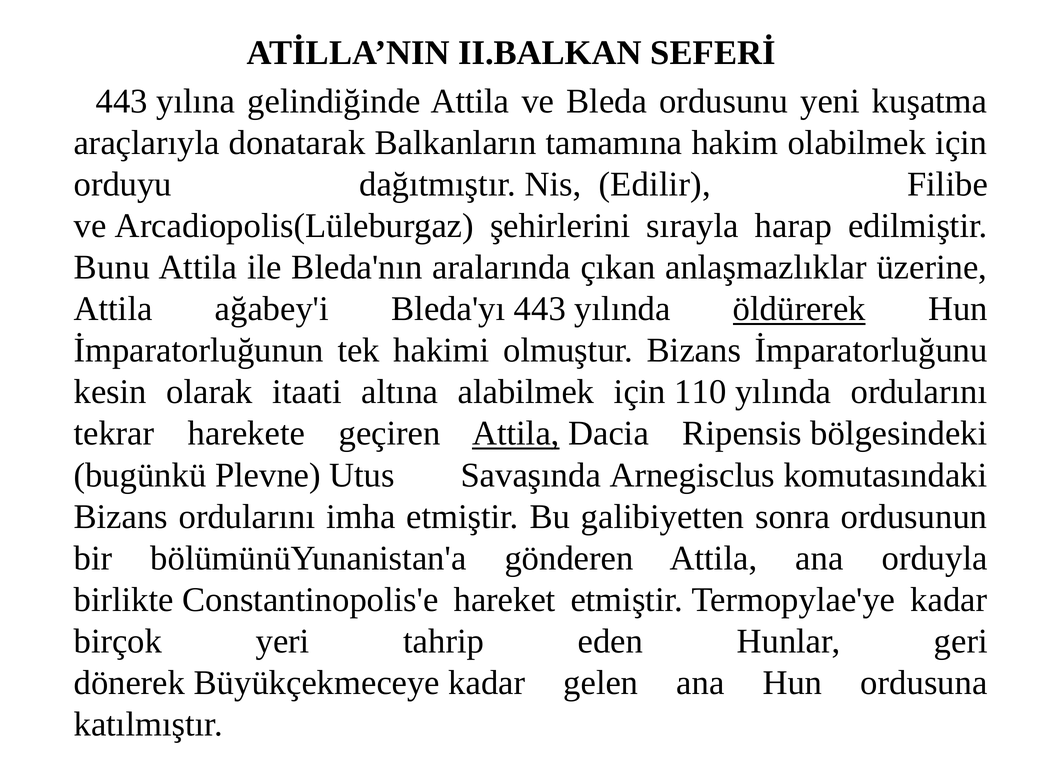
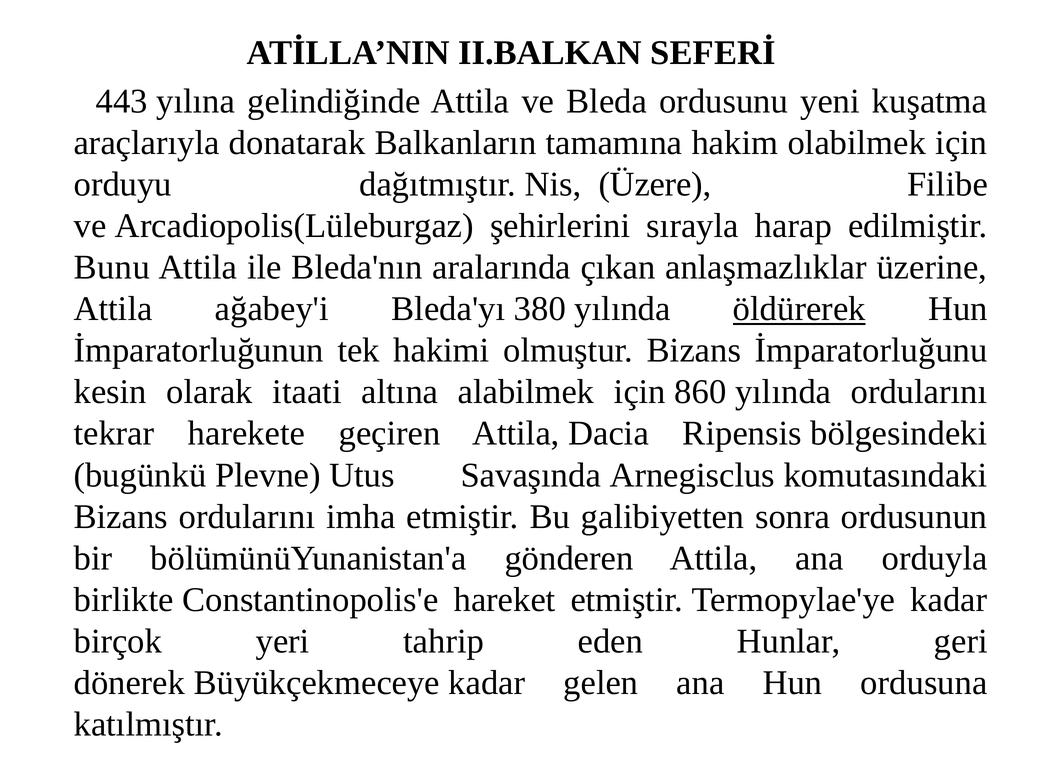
Edilir: Edilir -> Üzere (655, 184)
Bleda'yı 443: 443 -> 380 (540, 309)
110: 110 -> 860 (700, 392)
Attila underline: present -> none (516, 434)
